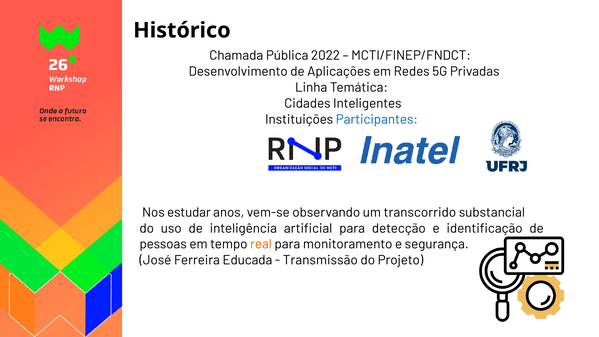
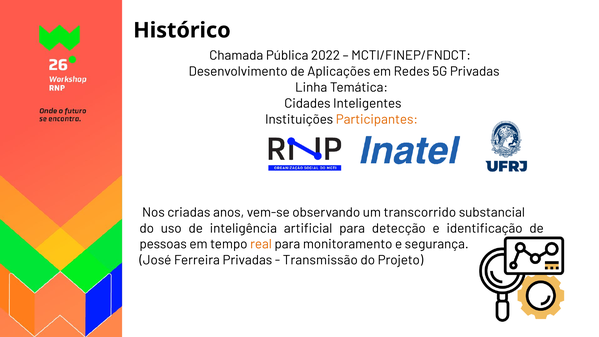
Participantes colour: blue -> orange (377, 119)
estudar: estudar -> criadas (189, 212)
Ferreira Educada: Educada -> Privadas (247, 260)
